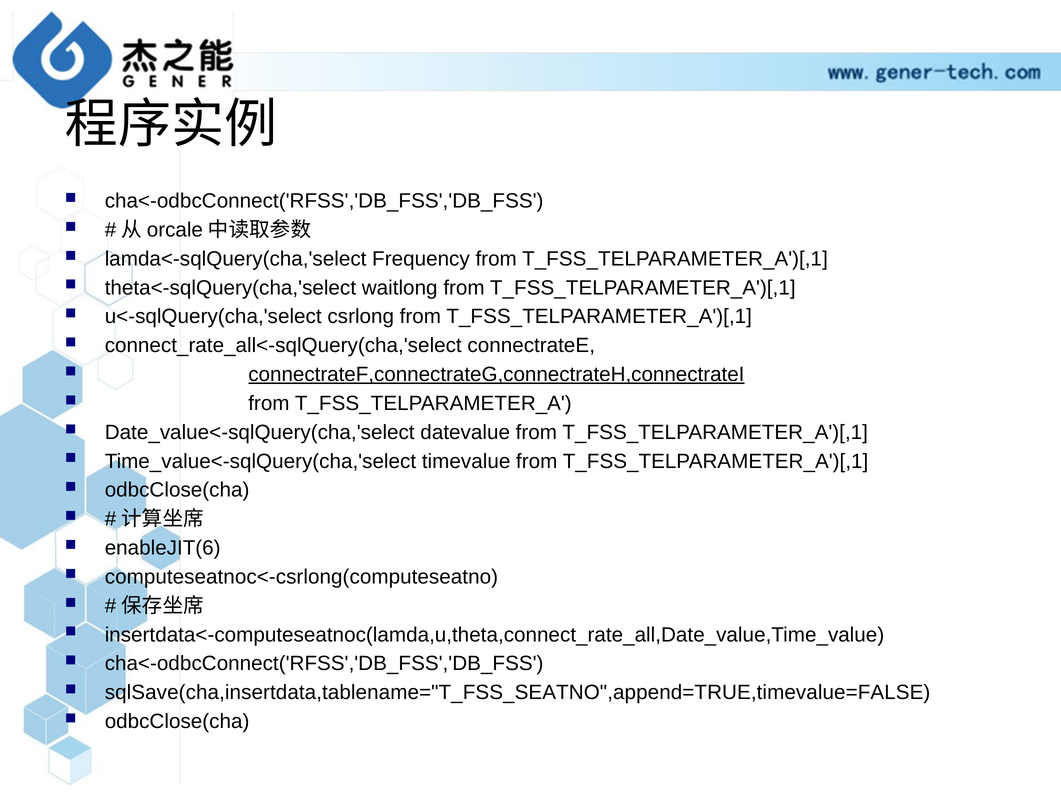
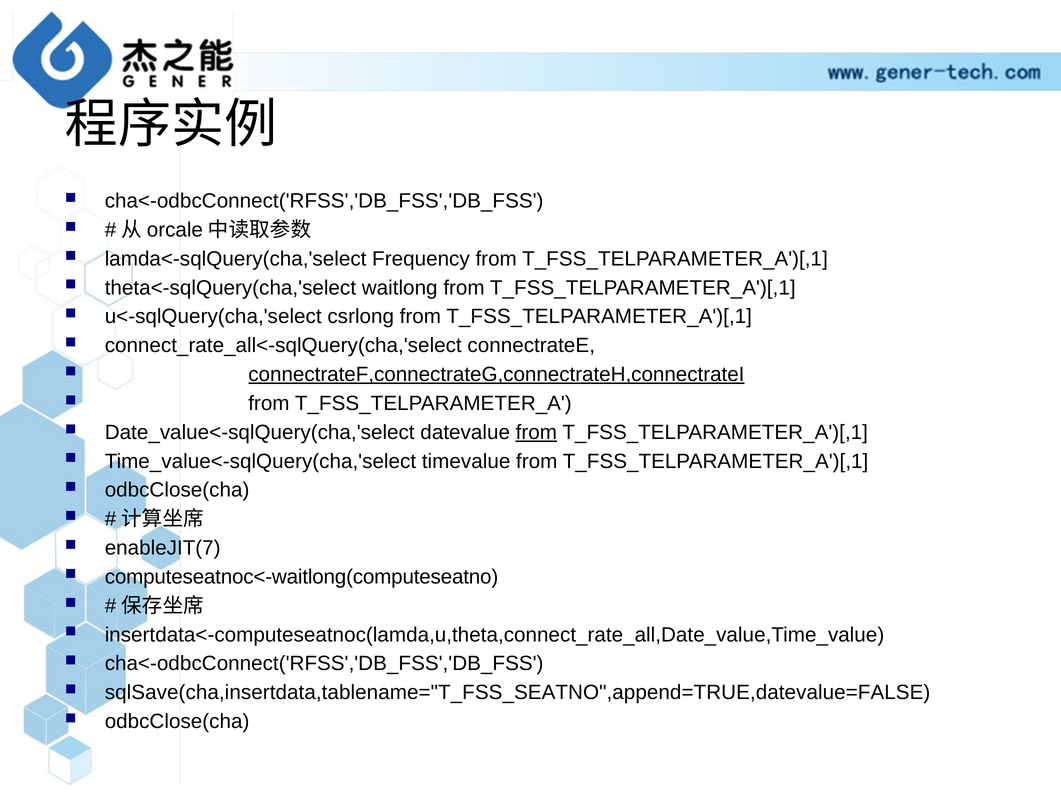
from underline: none -> present (536, 432)
enableJIT(6: enableJIT(6 -> enableJIT(7 (163, 548)
computeseatnoc<-csrlong(computeseatno: computeseatnoc<-csrlong(computeseatno -> computeseatnoc<-waitlong(computeseatno (302, 577)
sqlSave(cha,insertdata,tablename="T_FSS_SEATNO",append=TRUE,timevalue=FALSE: sqlSave(cha,insertdata,tablename="T_FSS_SEATNO",append=TRUE,timevalue=FALSE -> sqlSave(cha,insertdata,tablename="T_FSS_SEATNO",append=TRUE,datevalue=FALSE (518, 692)
